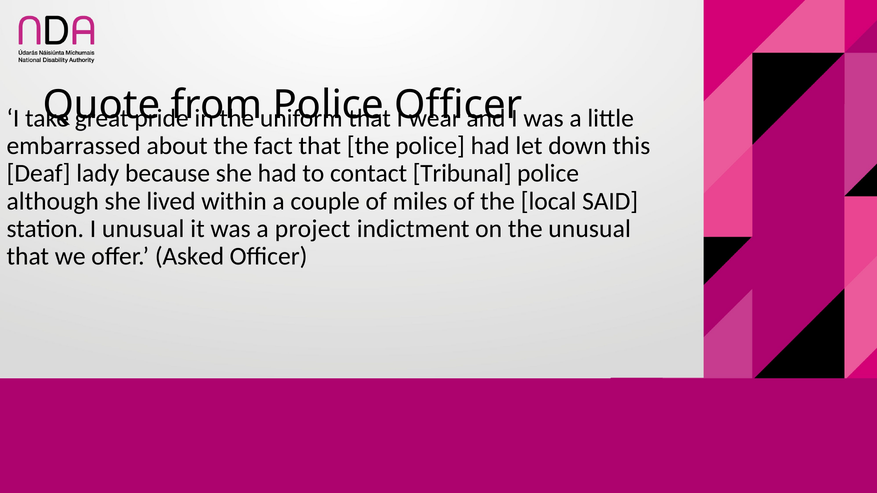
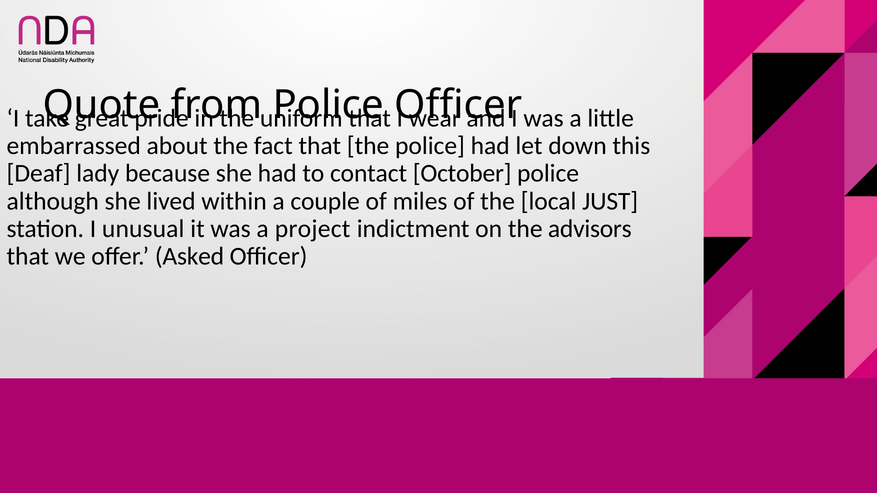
Tribunal: Tribunal -> October (462, 174)
SAID: SAID -> JUST (610, 201)
the unusual: unusual -> advisors (590, 229)
